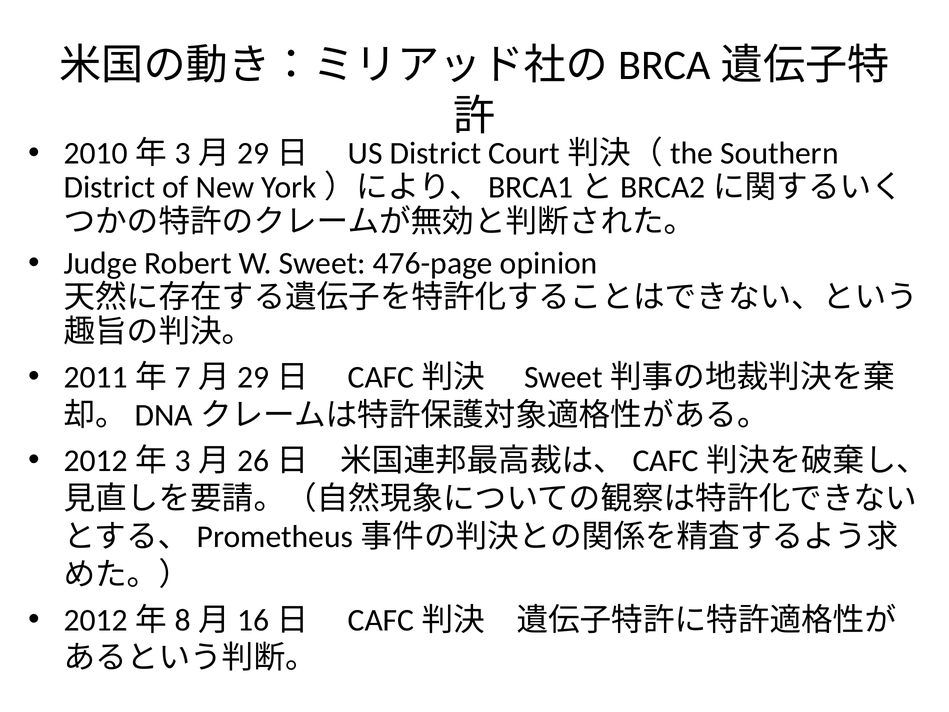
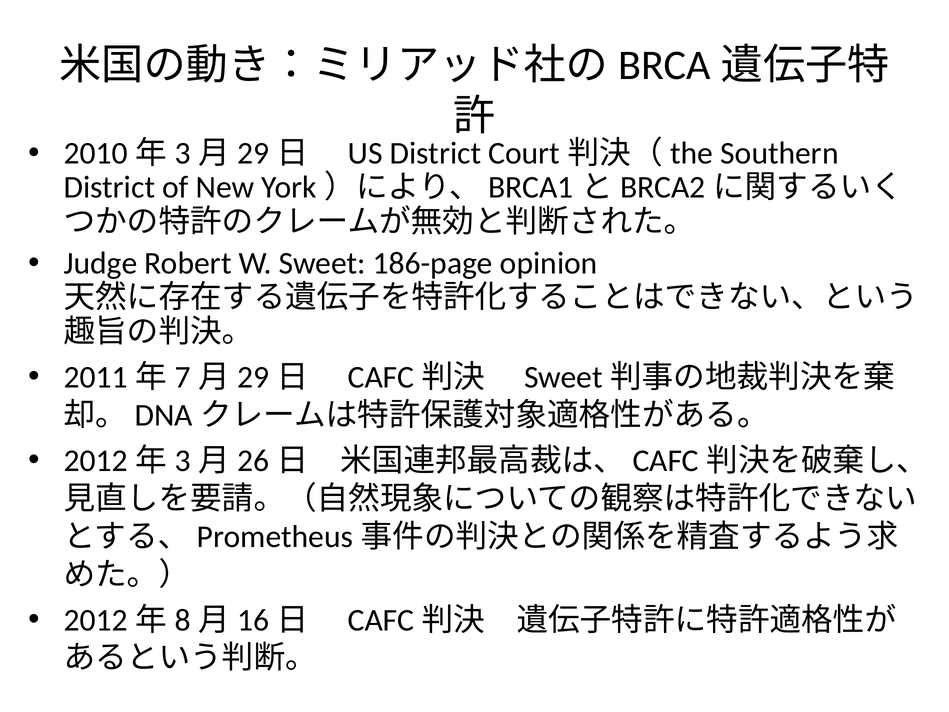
476-page: 476-page -> 186-page (433, 263)
